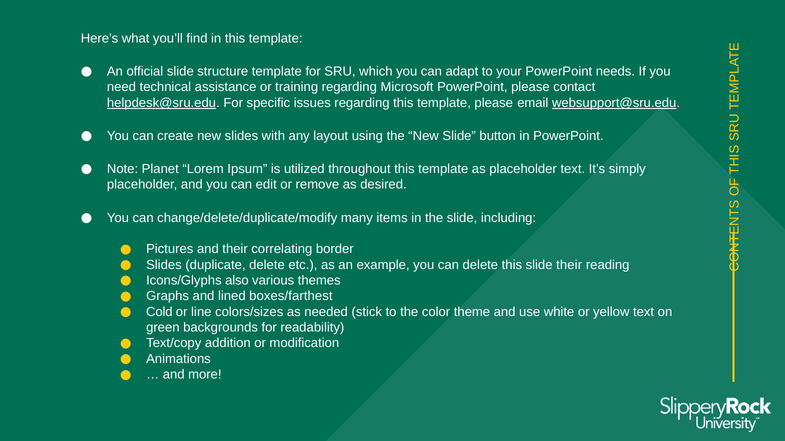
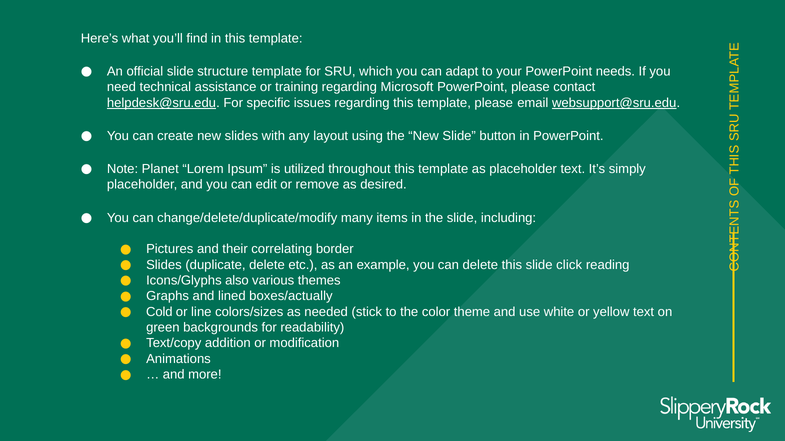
slide their: their -> click (569, 265)
boxes/farthest: boxes/farthest -> boxes/actually (291, 296)
